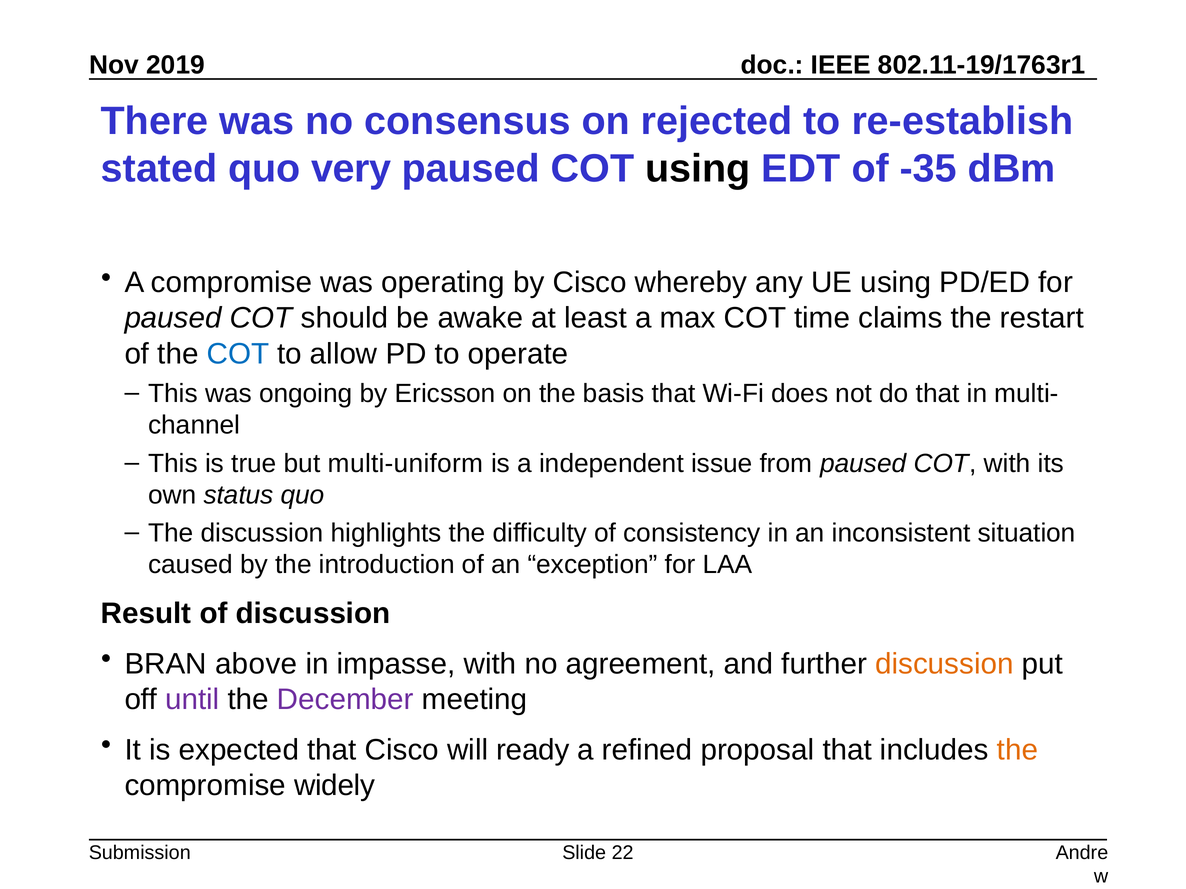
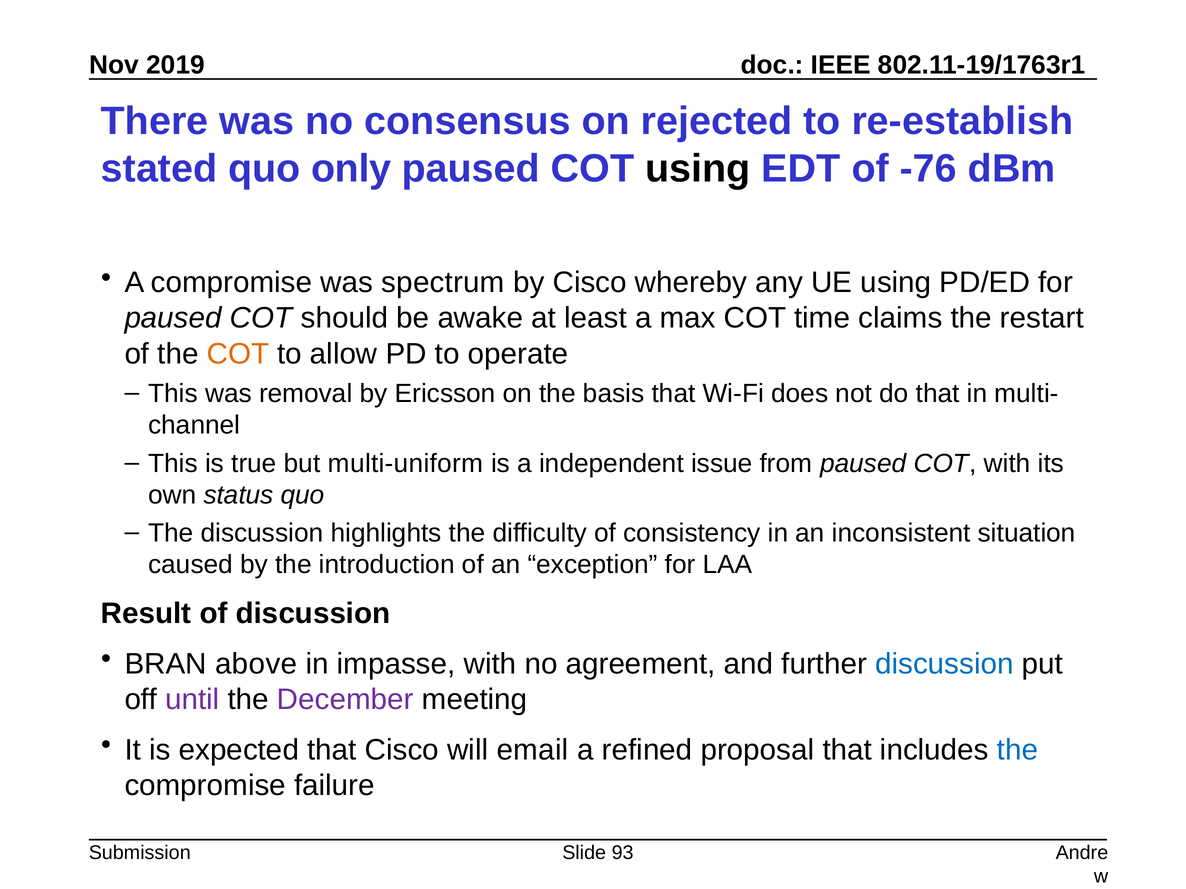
very: very -> only (351, 169)
-35: -35 -> -76 (928, 169)
operating: operating -> spectrum (443, 283)
COT colour: blue -> orange (238, 354)
ongoing: ongoing -> removal (306, 394)
discussion colour: orange -> blue (944, 664)
ready: ready -> email (533, 750)
the colour: orange -> blue (1018, 750)
widely: widely -> failure (334, 786)
22: 22 -> 93 (623, 853)
